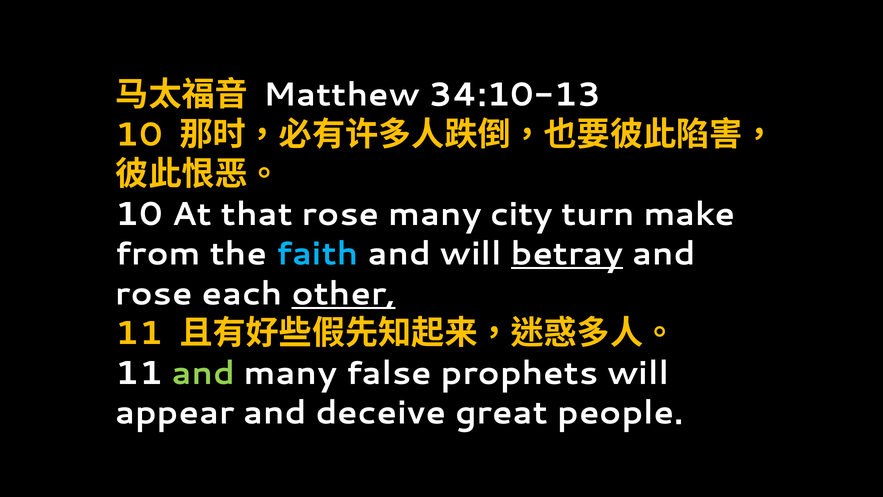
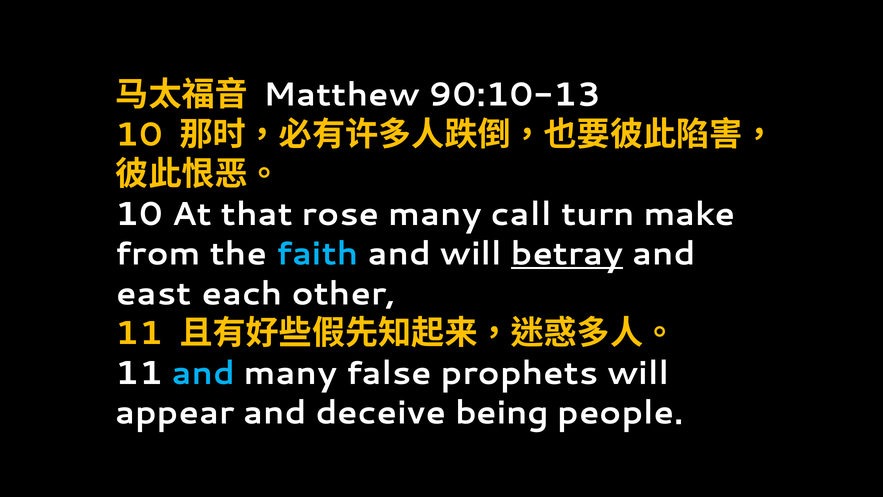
34:10-13: 34:10-13 -> 90:10-13 (515, 95)
city: city -> call (521, 214)
rose: rose -> east (154, 294)
other underline: present -> none (344, 294)
and colour: light green -> light blue (203, 373)
great: great -> being (502, 413)
